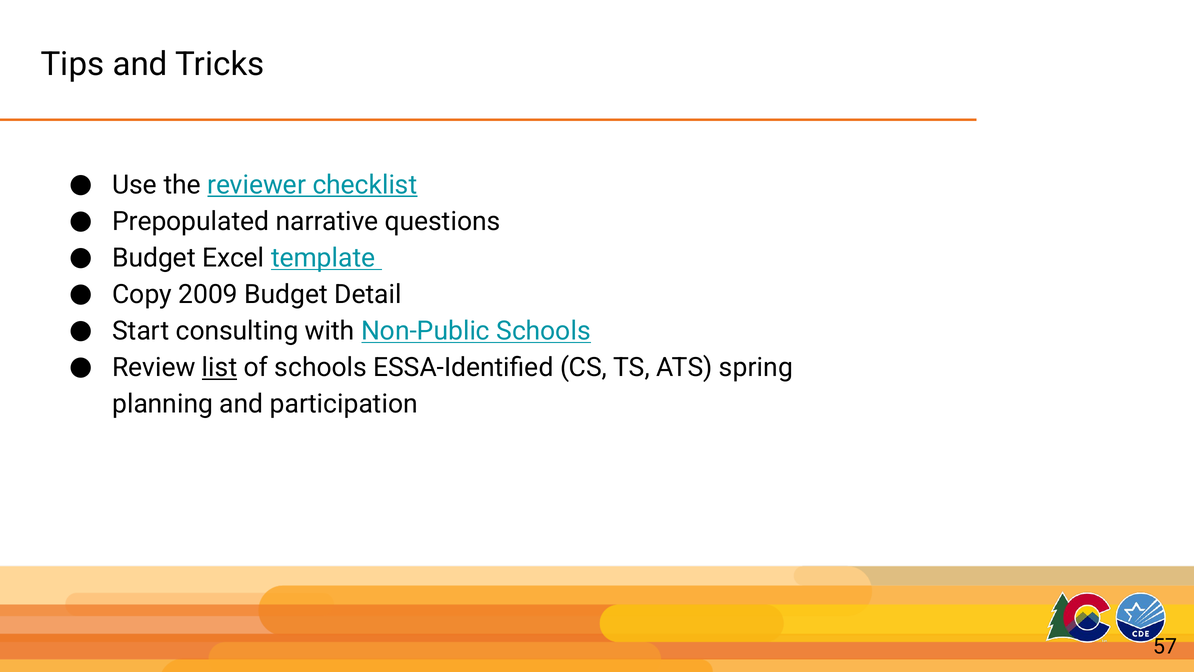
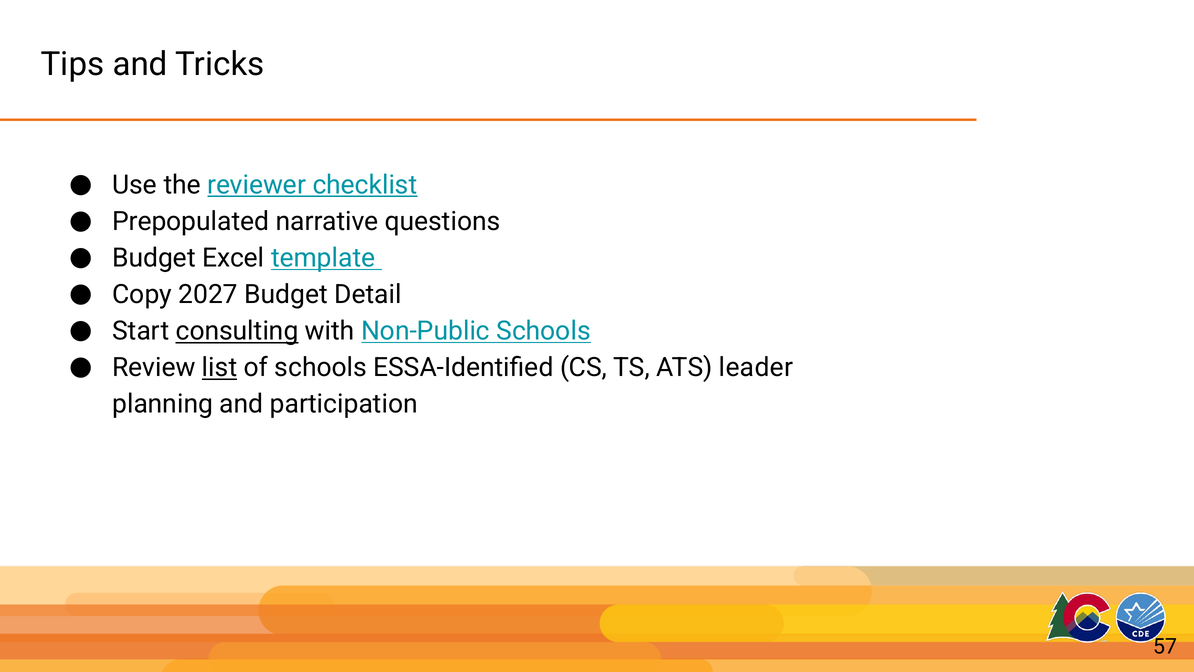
2009: 2009 -> 2027 (208, 294)
consulting underline: none -> present (237, 331)
spring: spring -> leader (756, 368)
